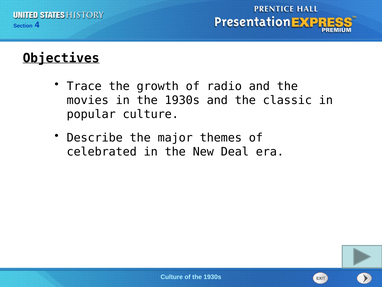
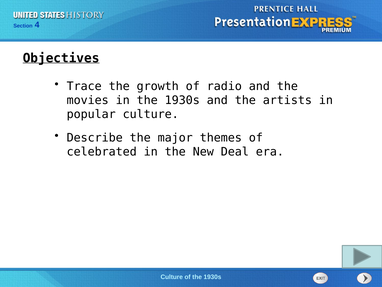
classic: classic -> artists (287, 100)
